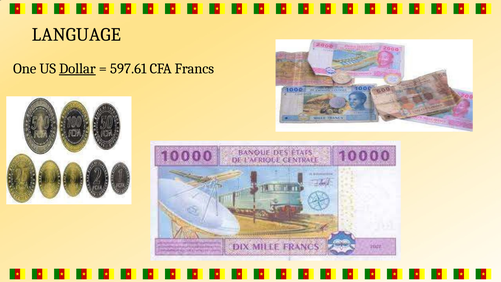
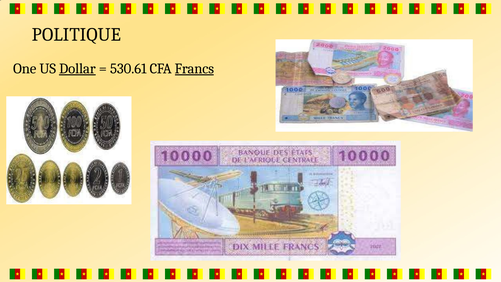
LANGUAGE: LANGUAGE -> POLITIQUE (76, 35)
597.61: 597.61 -> 530.61 (128, 69)
Francs underline: none -> present (194, 69)
